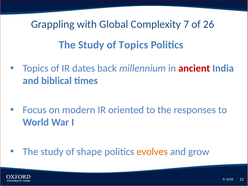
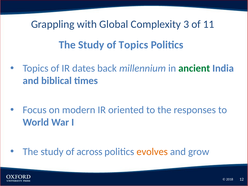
7: 7 -> 3 (186, 24)
26: 26 -> 11 (209, 24)
ancient colour: red -> green (194, 68)
shape: shape -> across (89, 152)
